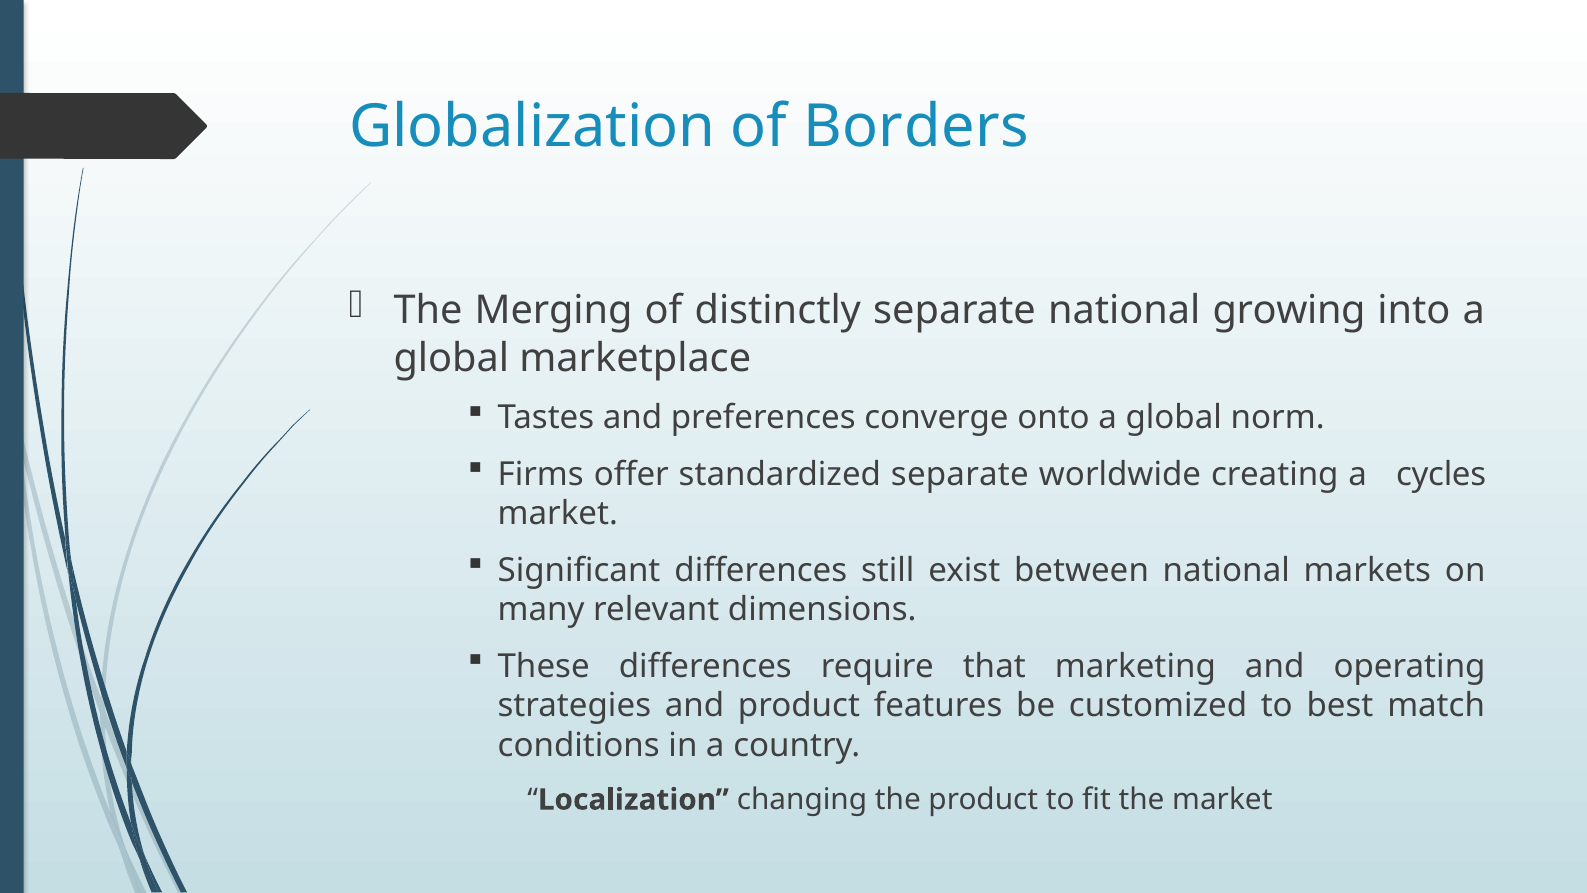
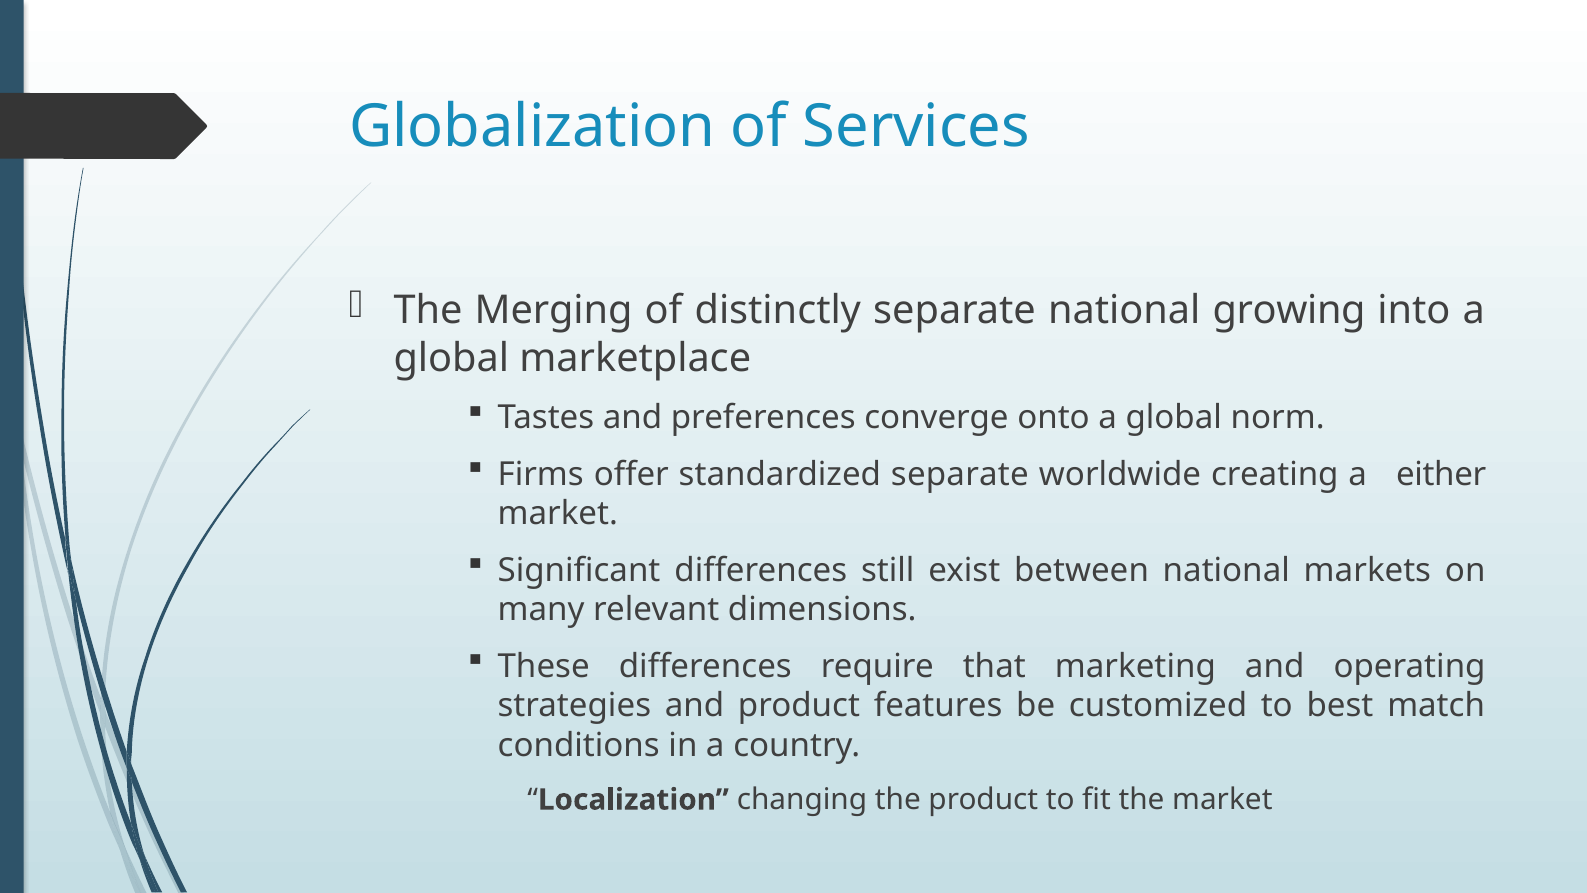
Borders: Borders -> Services (916, 127)
cycles: cycles -> either (1441, 474)
